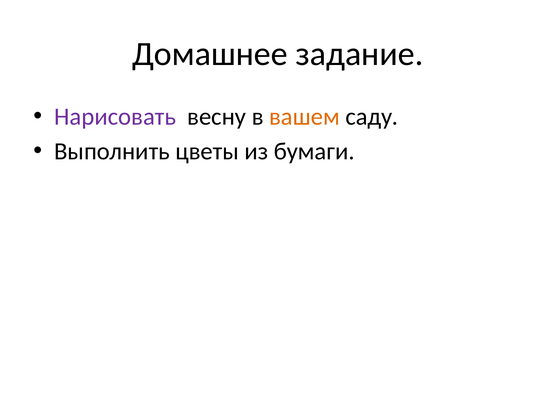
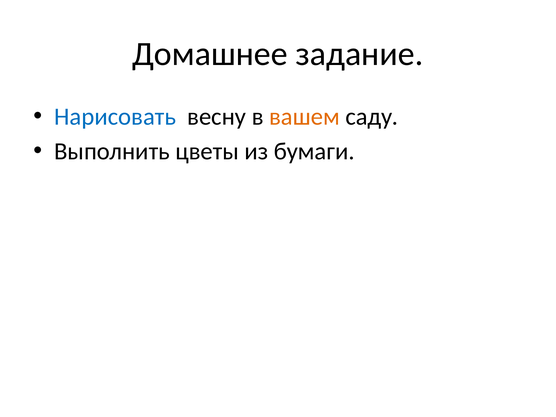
Нарисовать colour: purple -> blue (115, 117)
